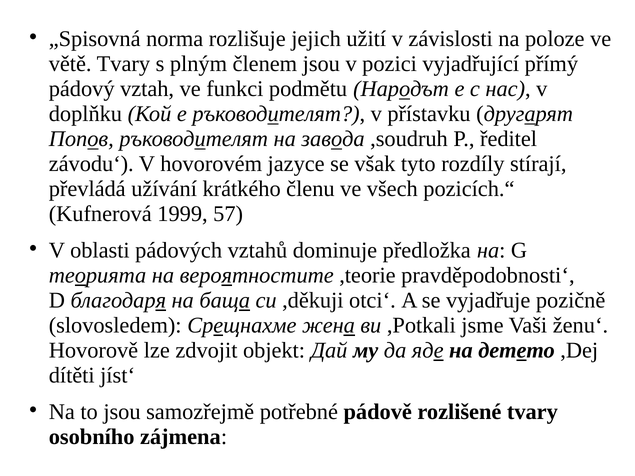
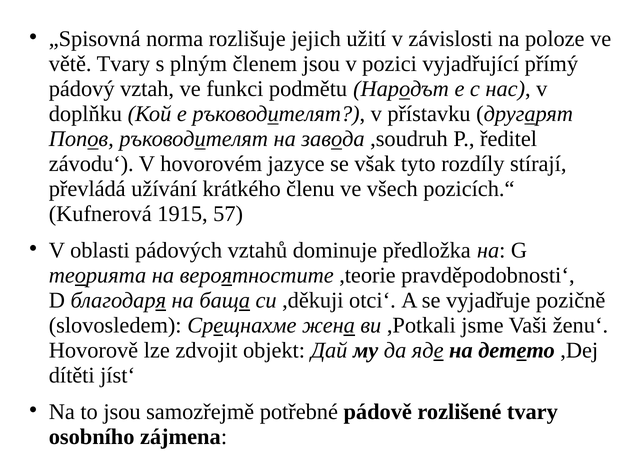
1999: 1999 -> 1915 (183, 214)
